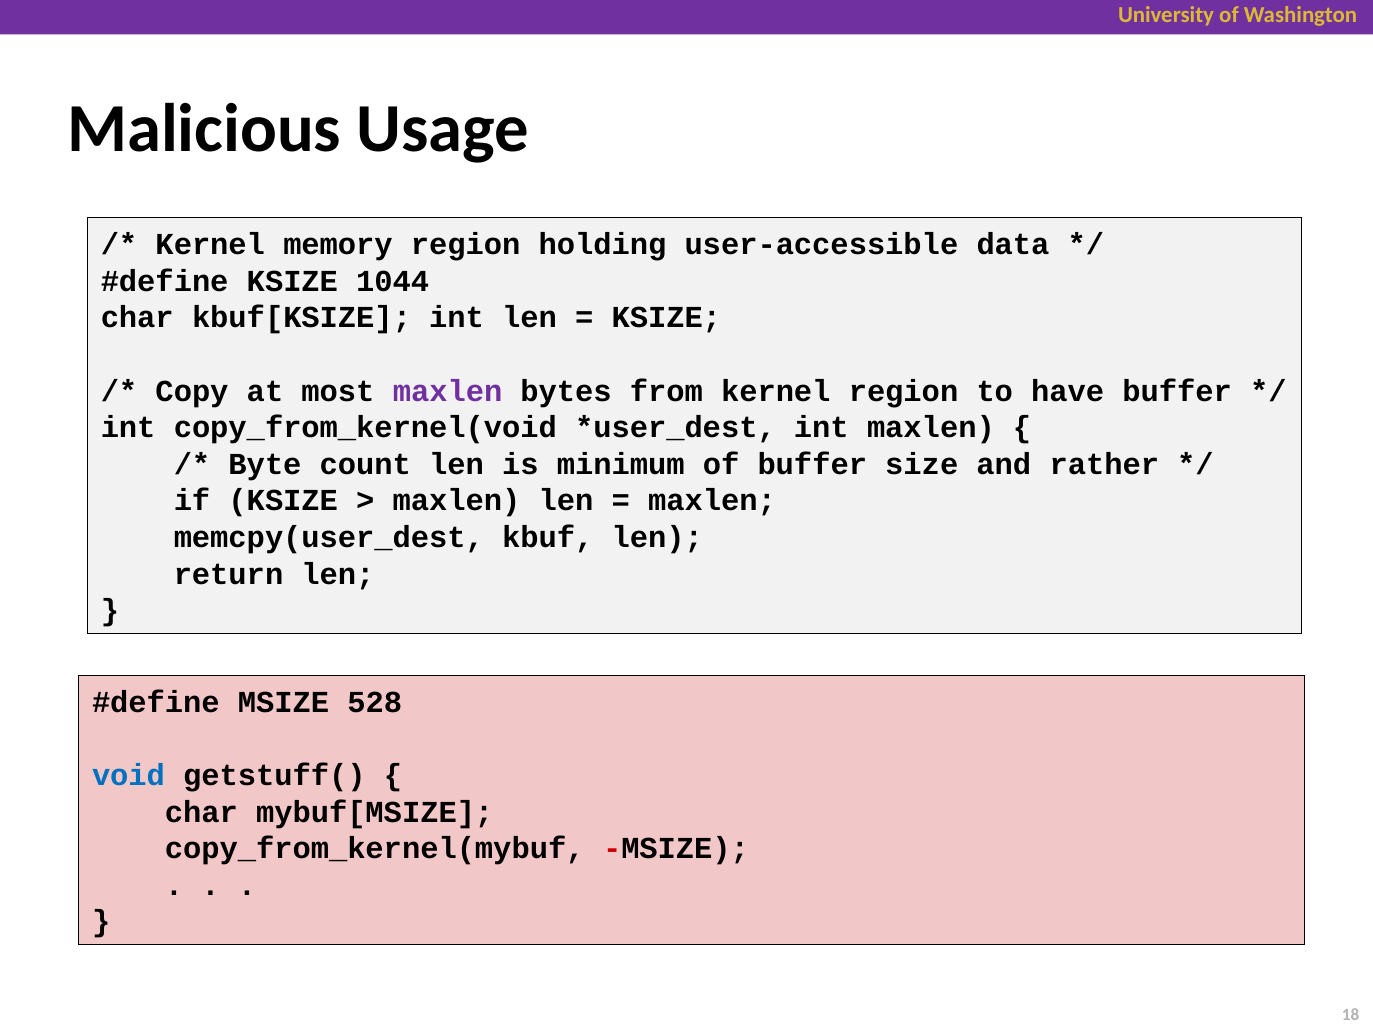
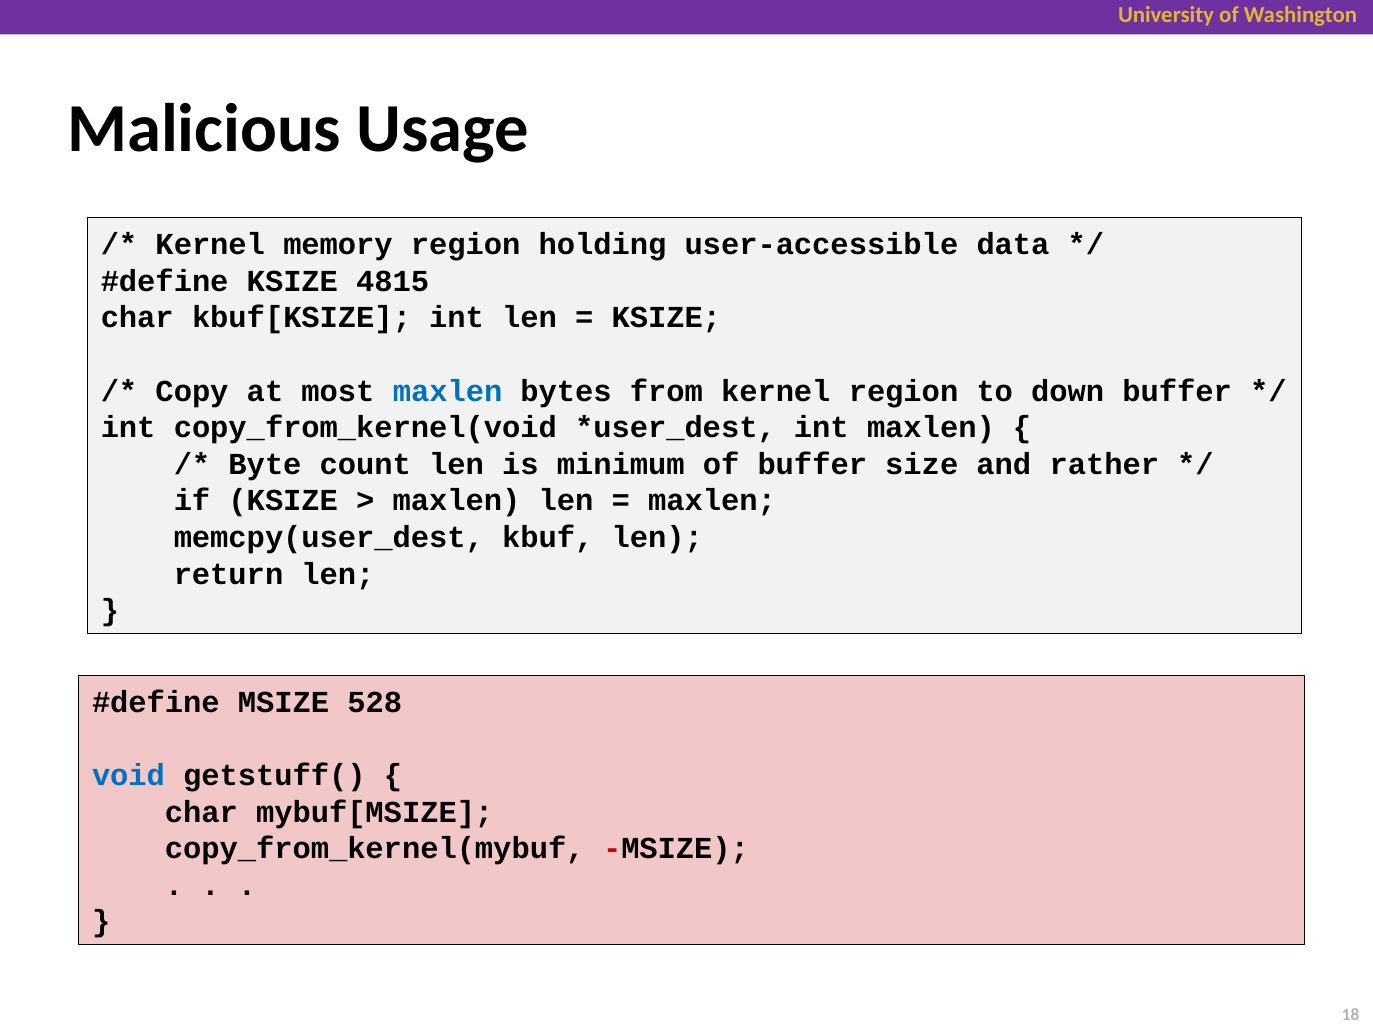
1044: 1044 -> 4815 (393, 281)
maxlen colour: purple -> blue (448, 391)
have: have -> down (1068, 391)
